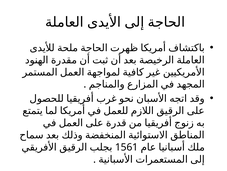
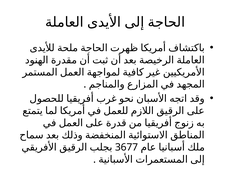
1561: 1561 -> 3677 (127, 147)
